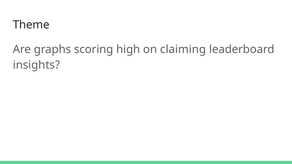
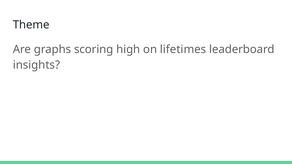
claiming: claiming -> lifetimes (183, 49)
